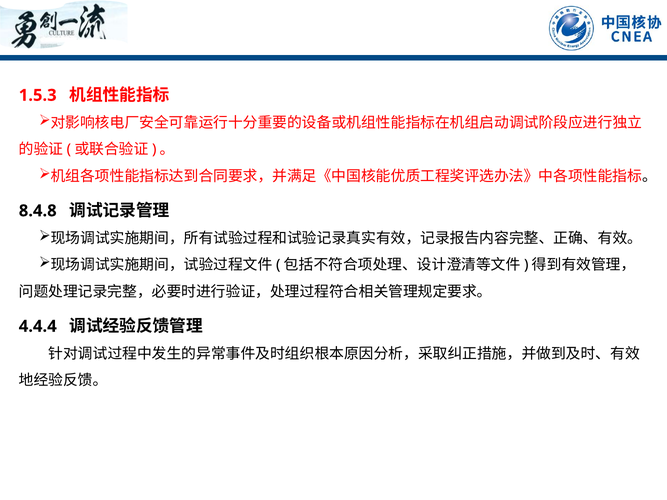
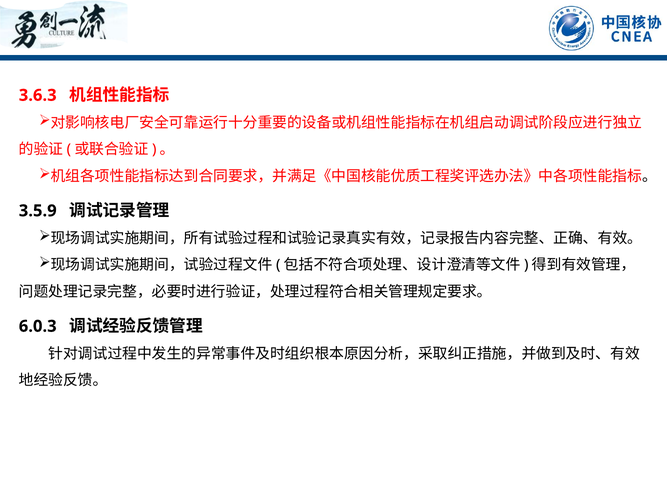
1.5.3: 1.5.3 -> 3.6.3 (38, 95)
8.4.8: 8.4.8 -> 3.5.9 (38, 211)
4.4.4: 4.4.4 -> 6.0.3 (38, 326)
